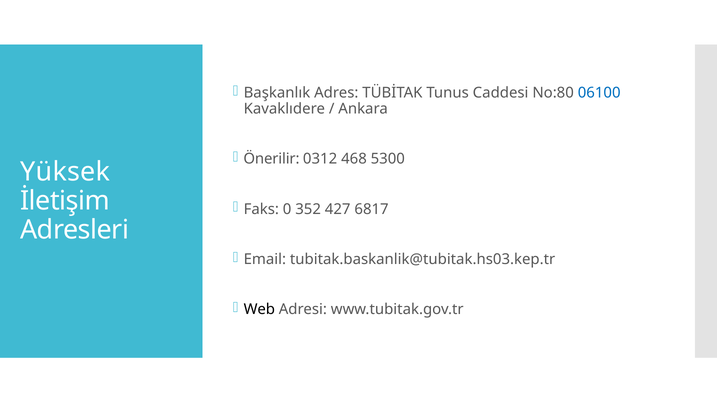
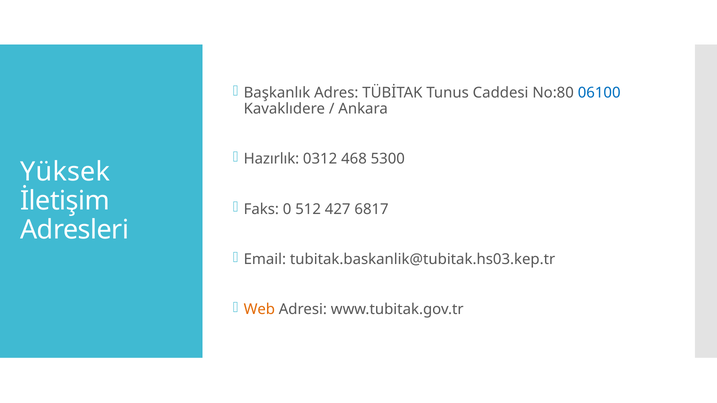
Önerilir: Önerilir -> Hazırlık (271, 159)
352: 352 -> 512 (308, 209)
Web colour: black -> orange (259, 310)
